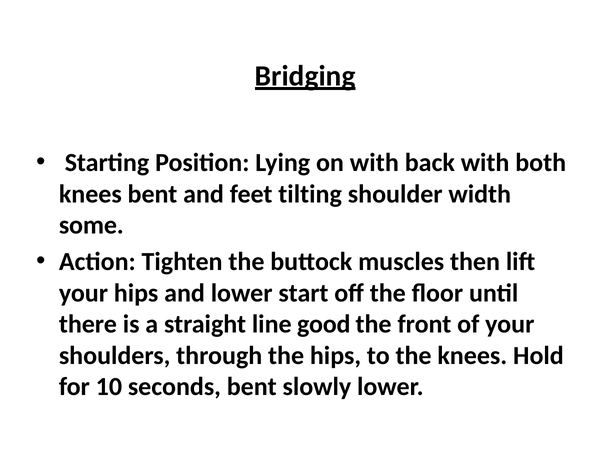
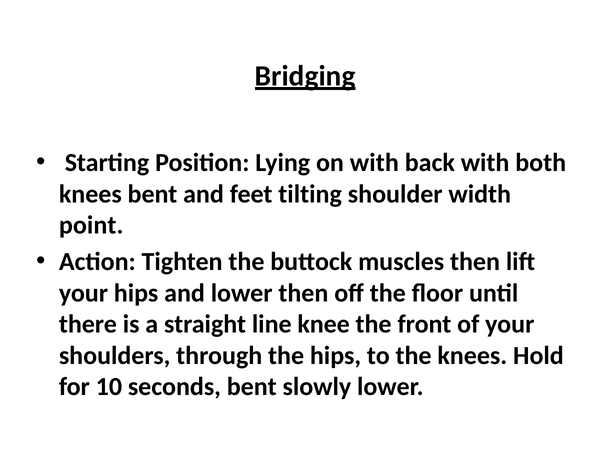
some: some -> point (91, 225)
lower start: start -> then (303, 293)
good: good -> knee (324, 324)
